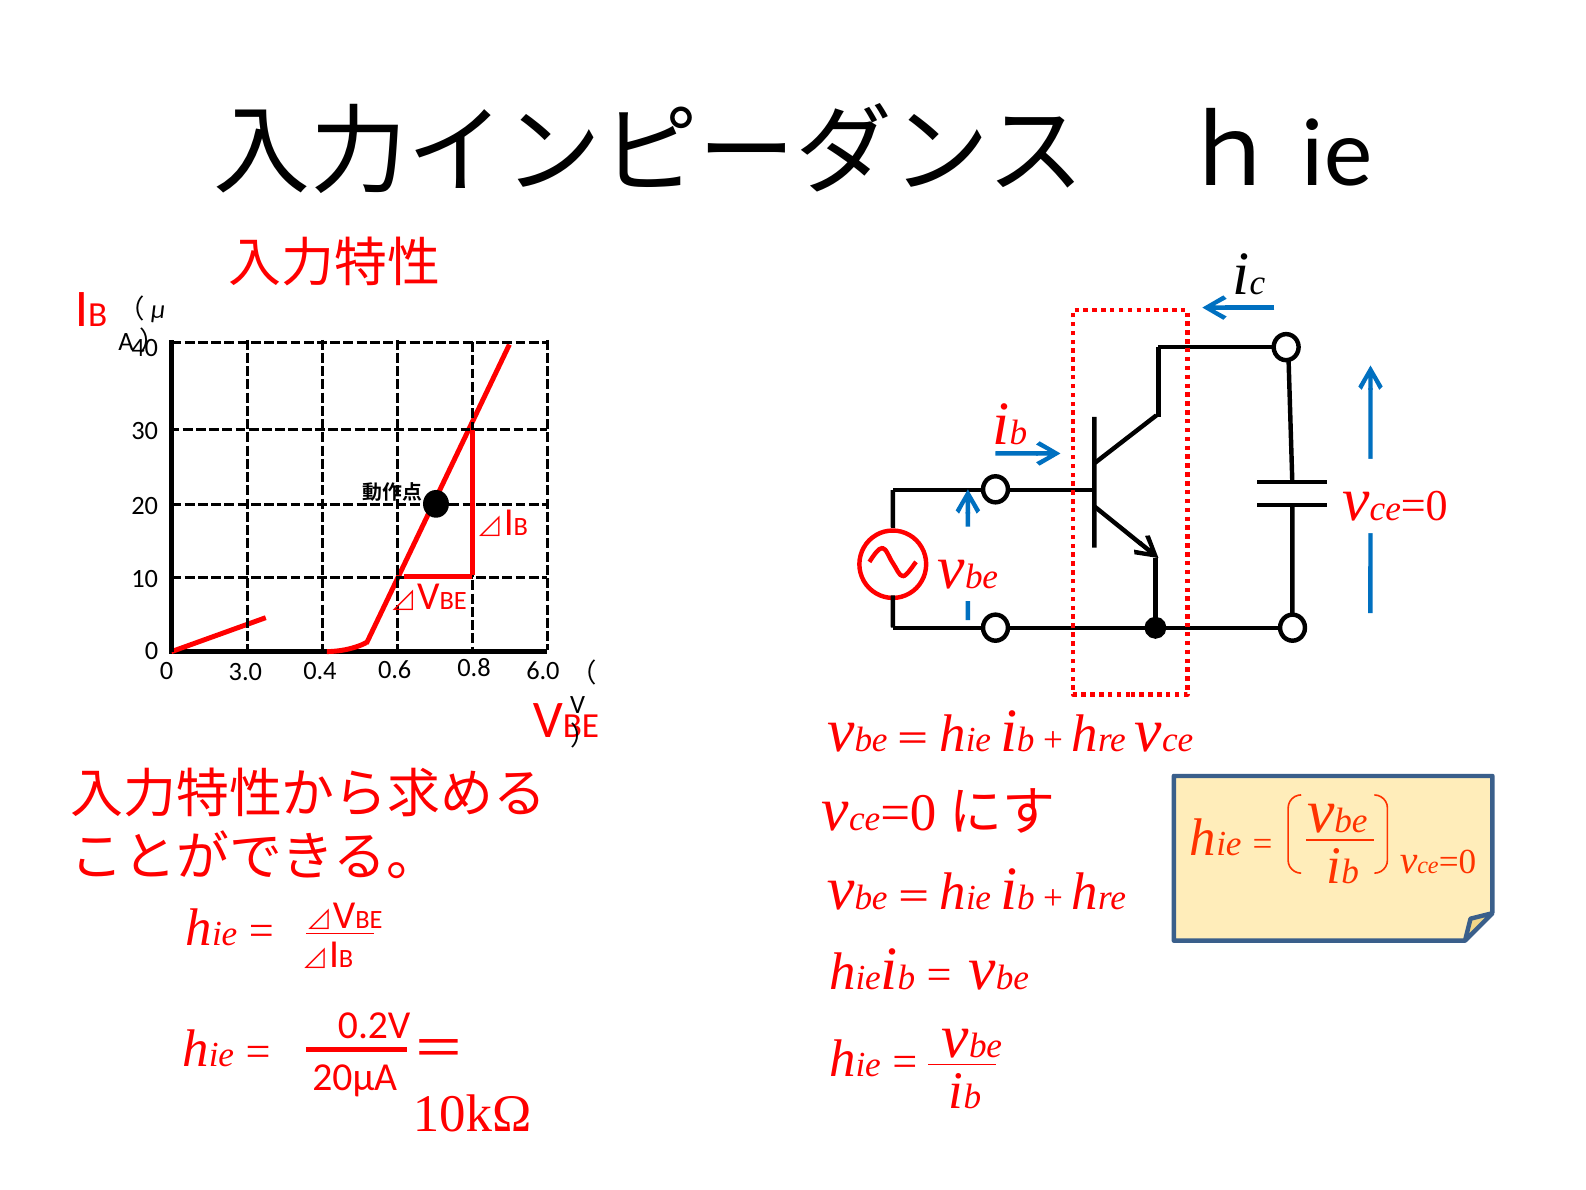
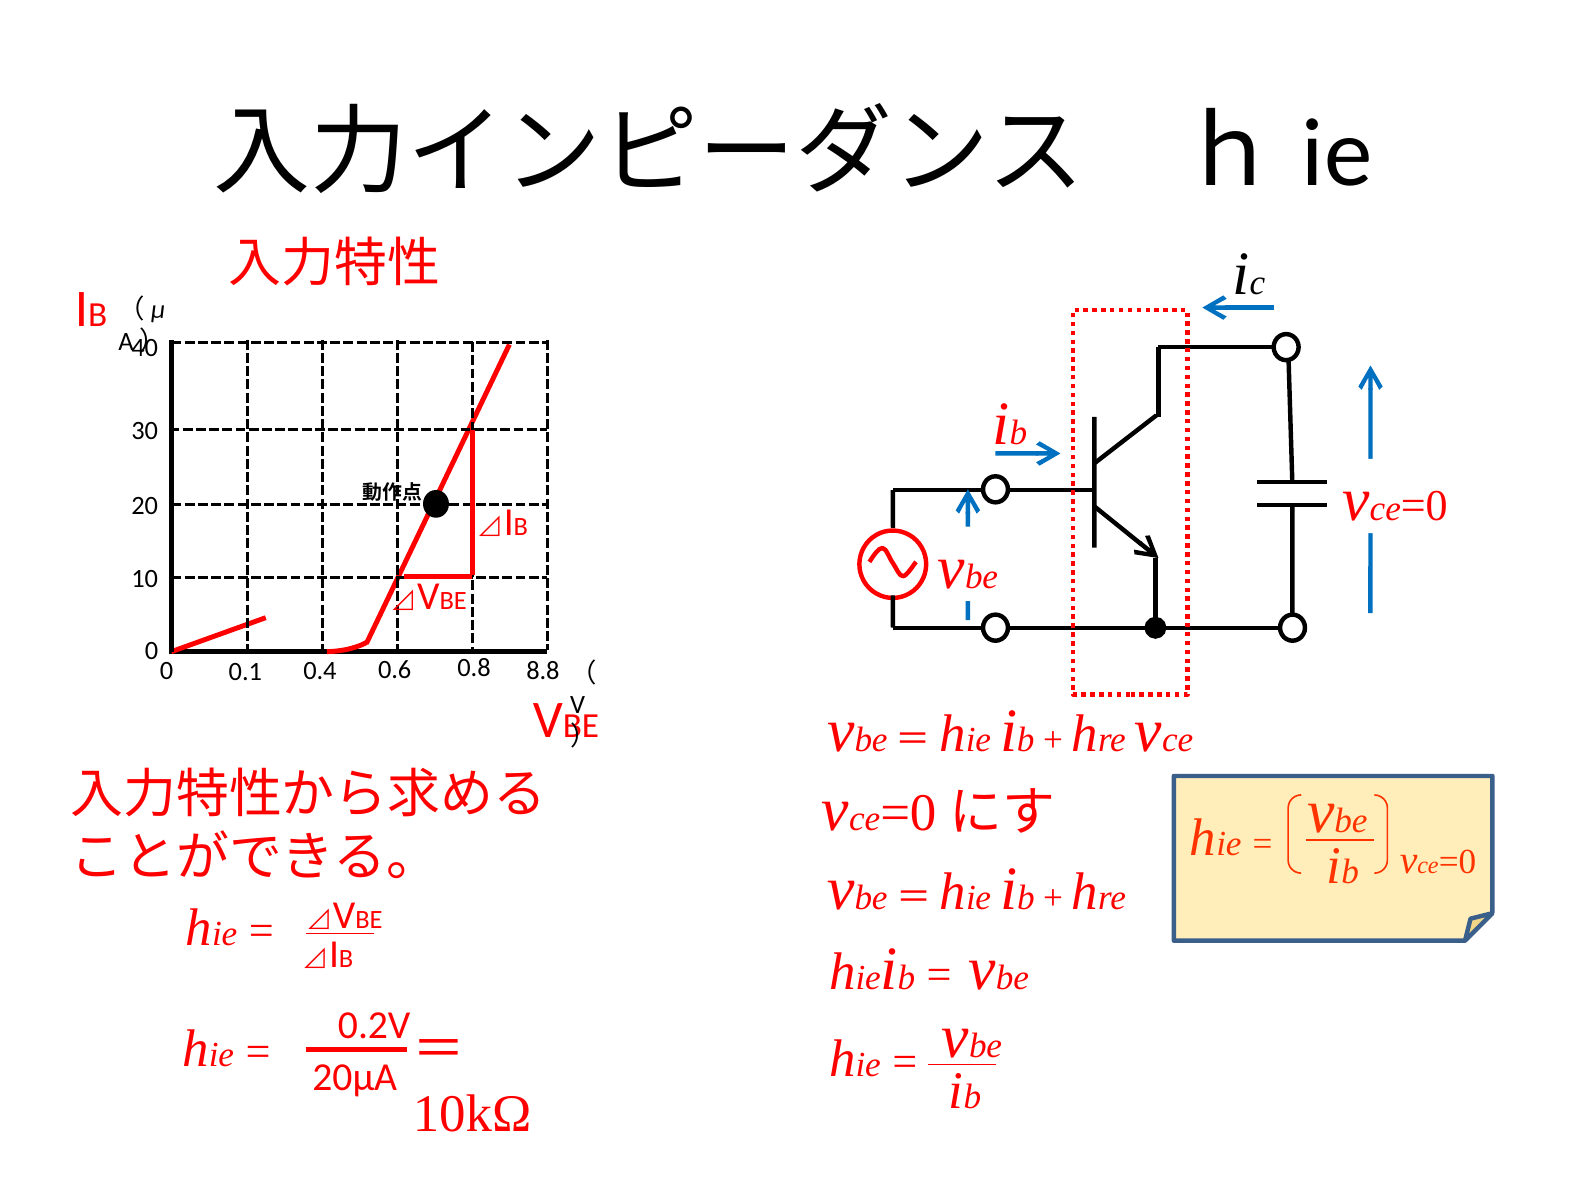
6.0: 6.0 -> 8.8 (543, 670)
3.0: 3.0 -> 0.1 (245, 671)
